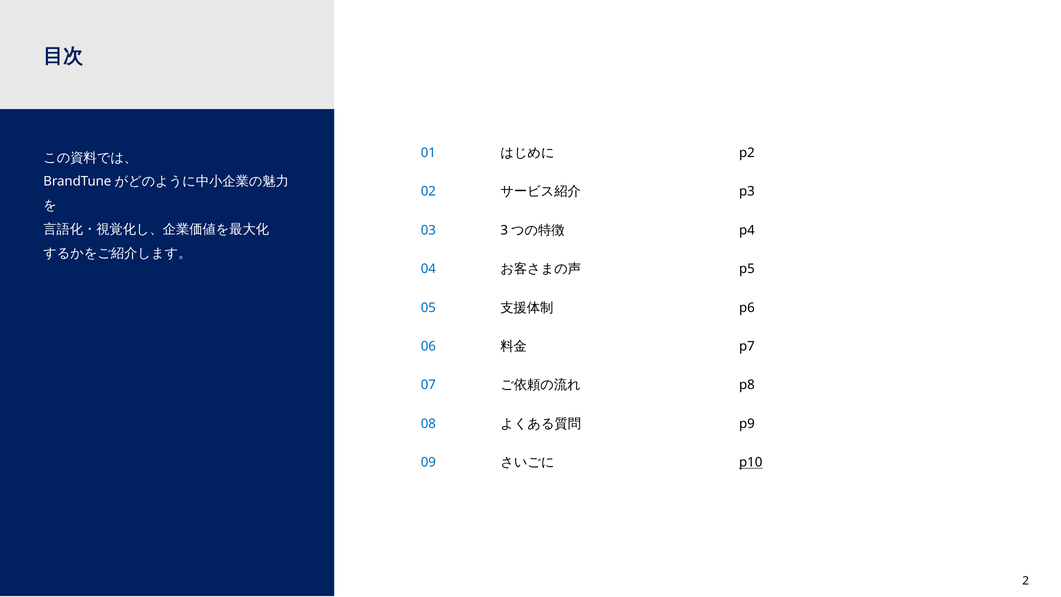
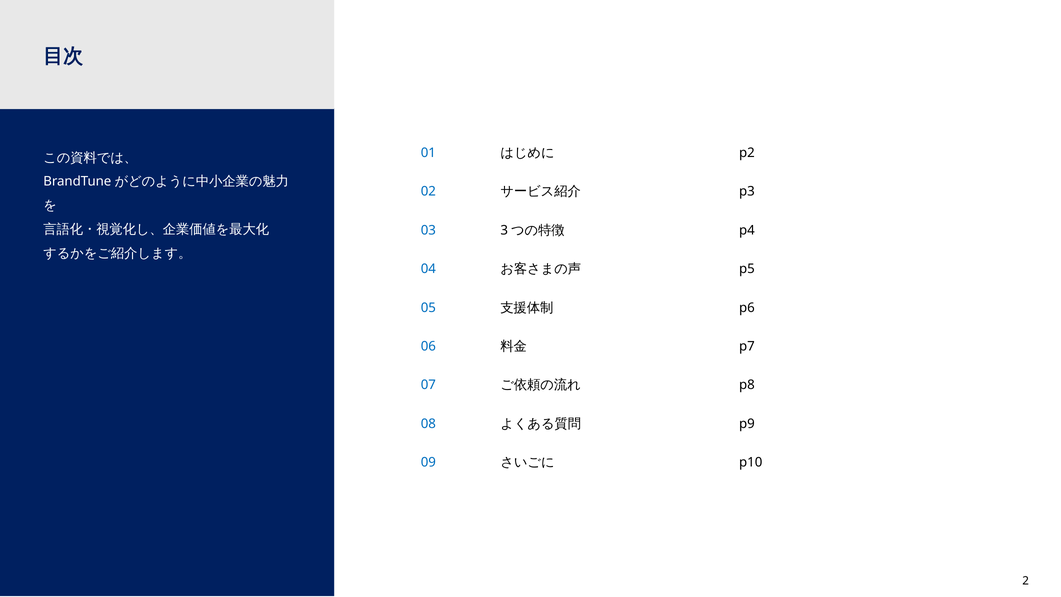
p10 underline: present -> none (751, 462)
